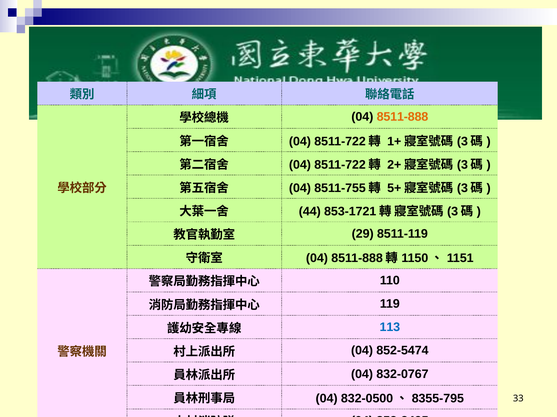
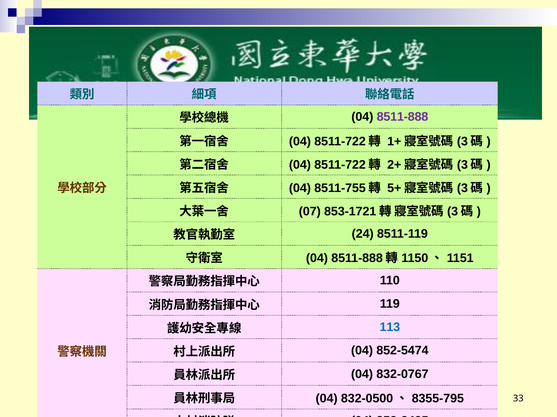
8511-888 colour: orange -> purple (402, 117)
44: 44 -> 07 (310, 212)
29: 29 -> 24 (363, 234)
